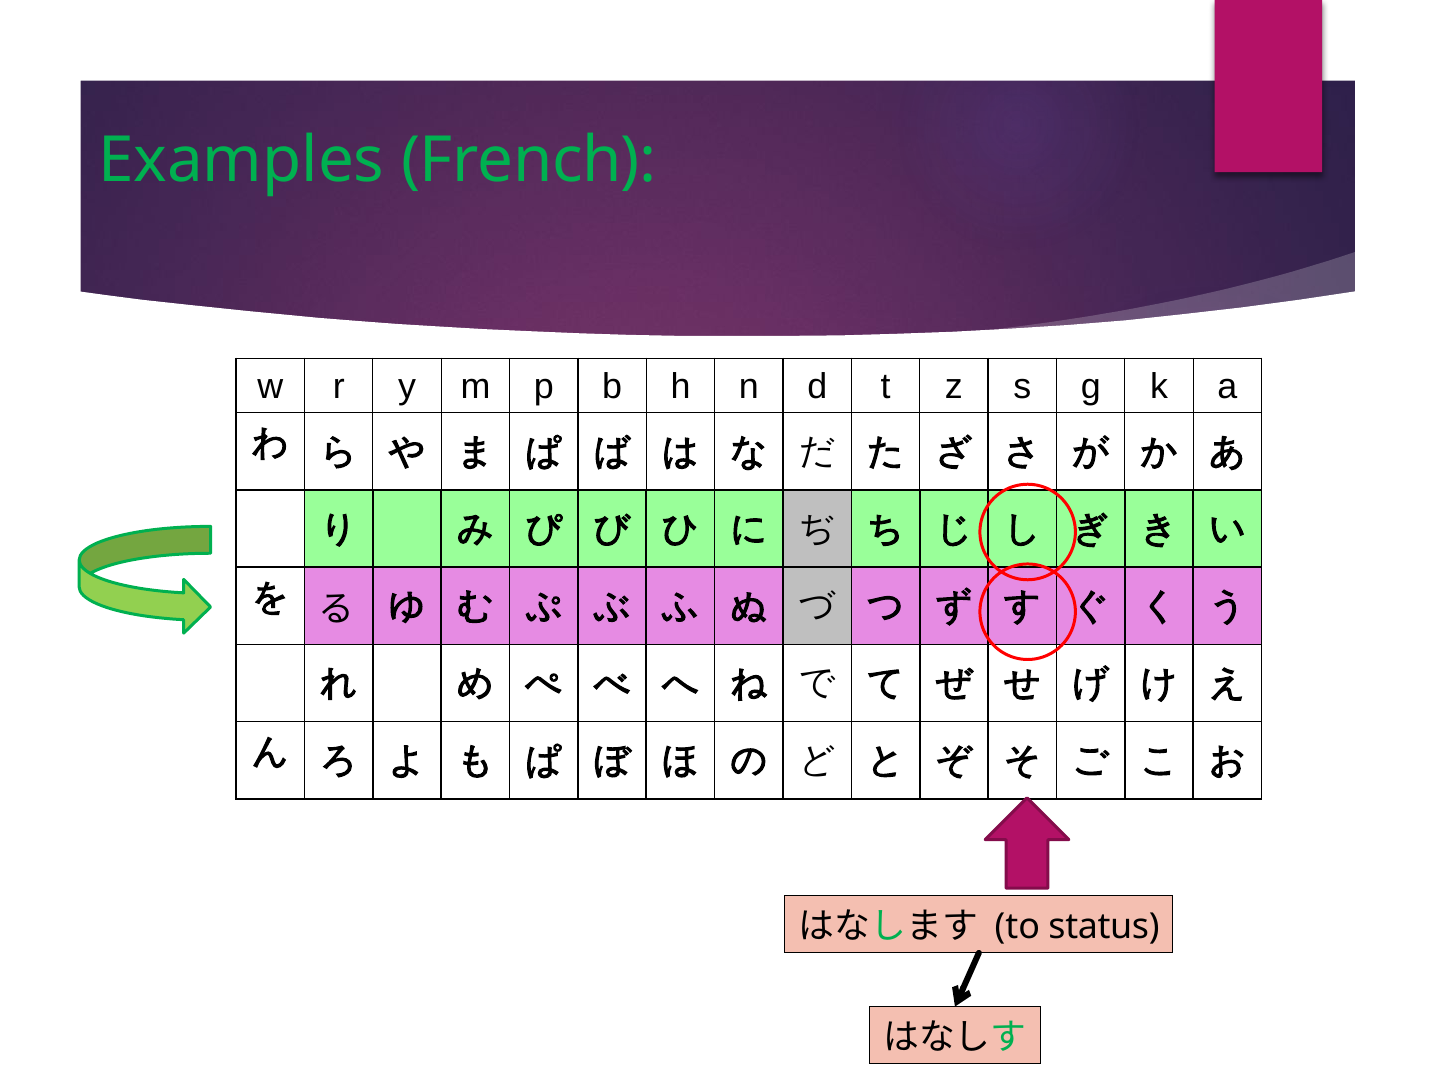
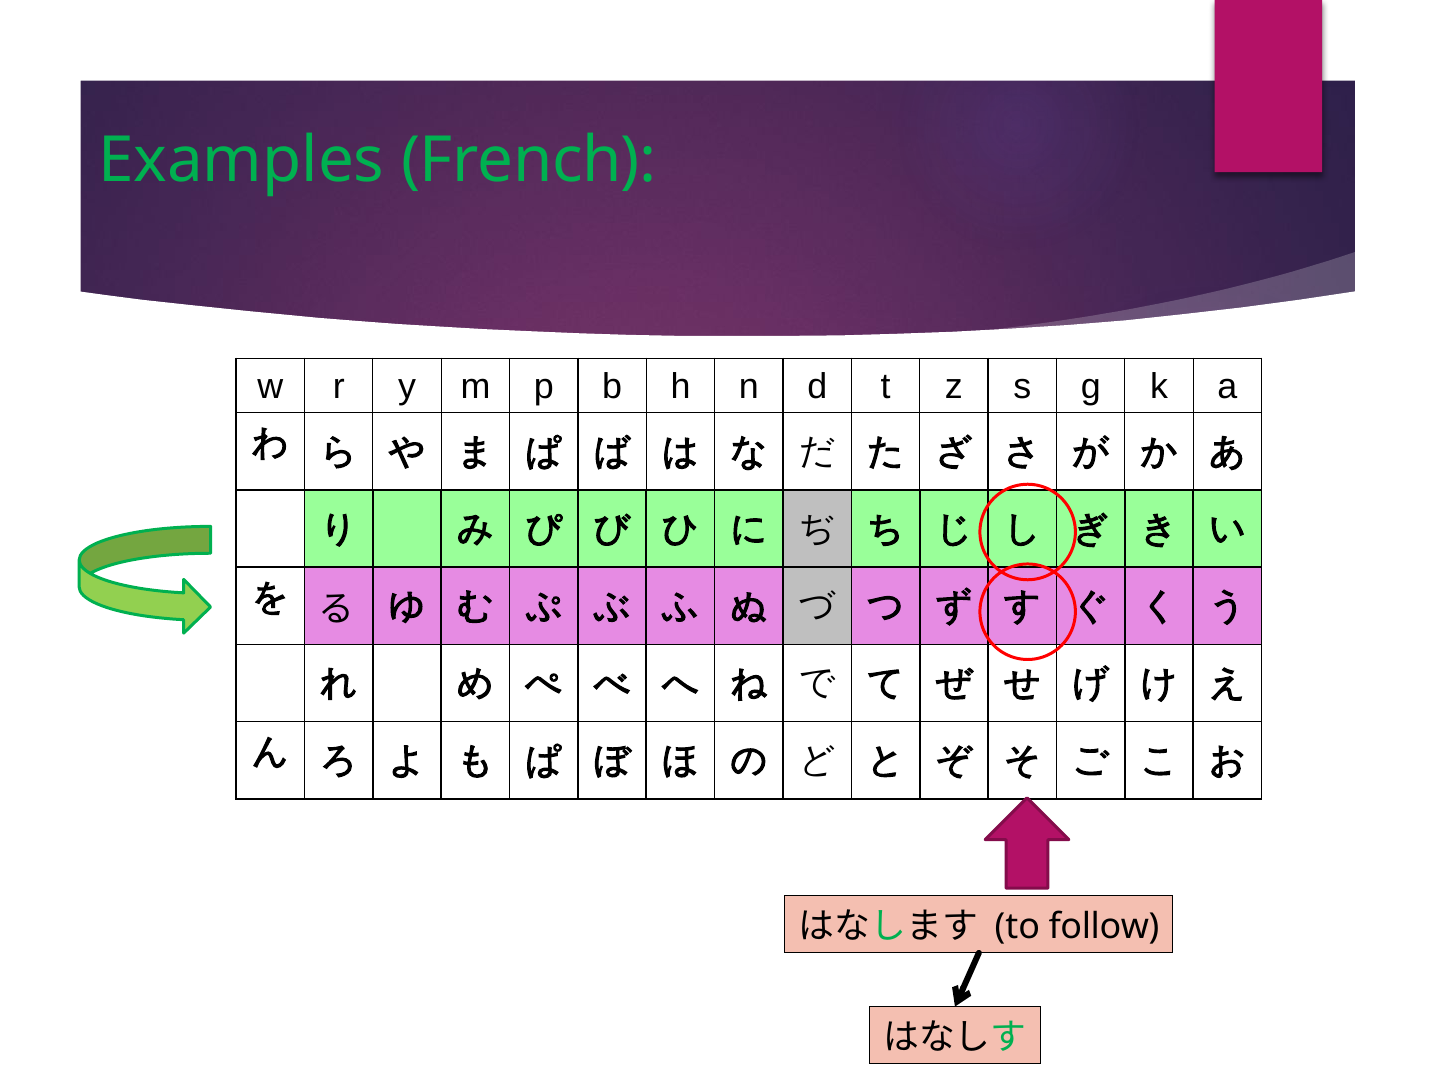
status: status -> follow (1104, 927)
